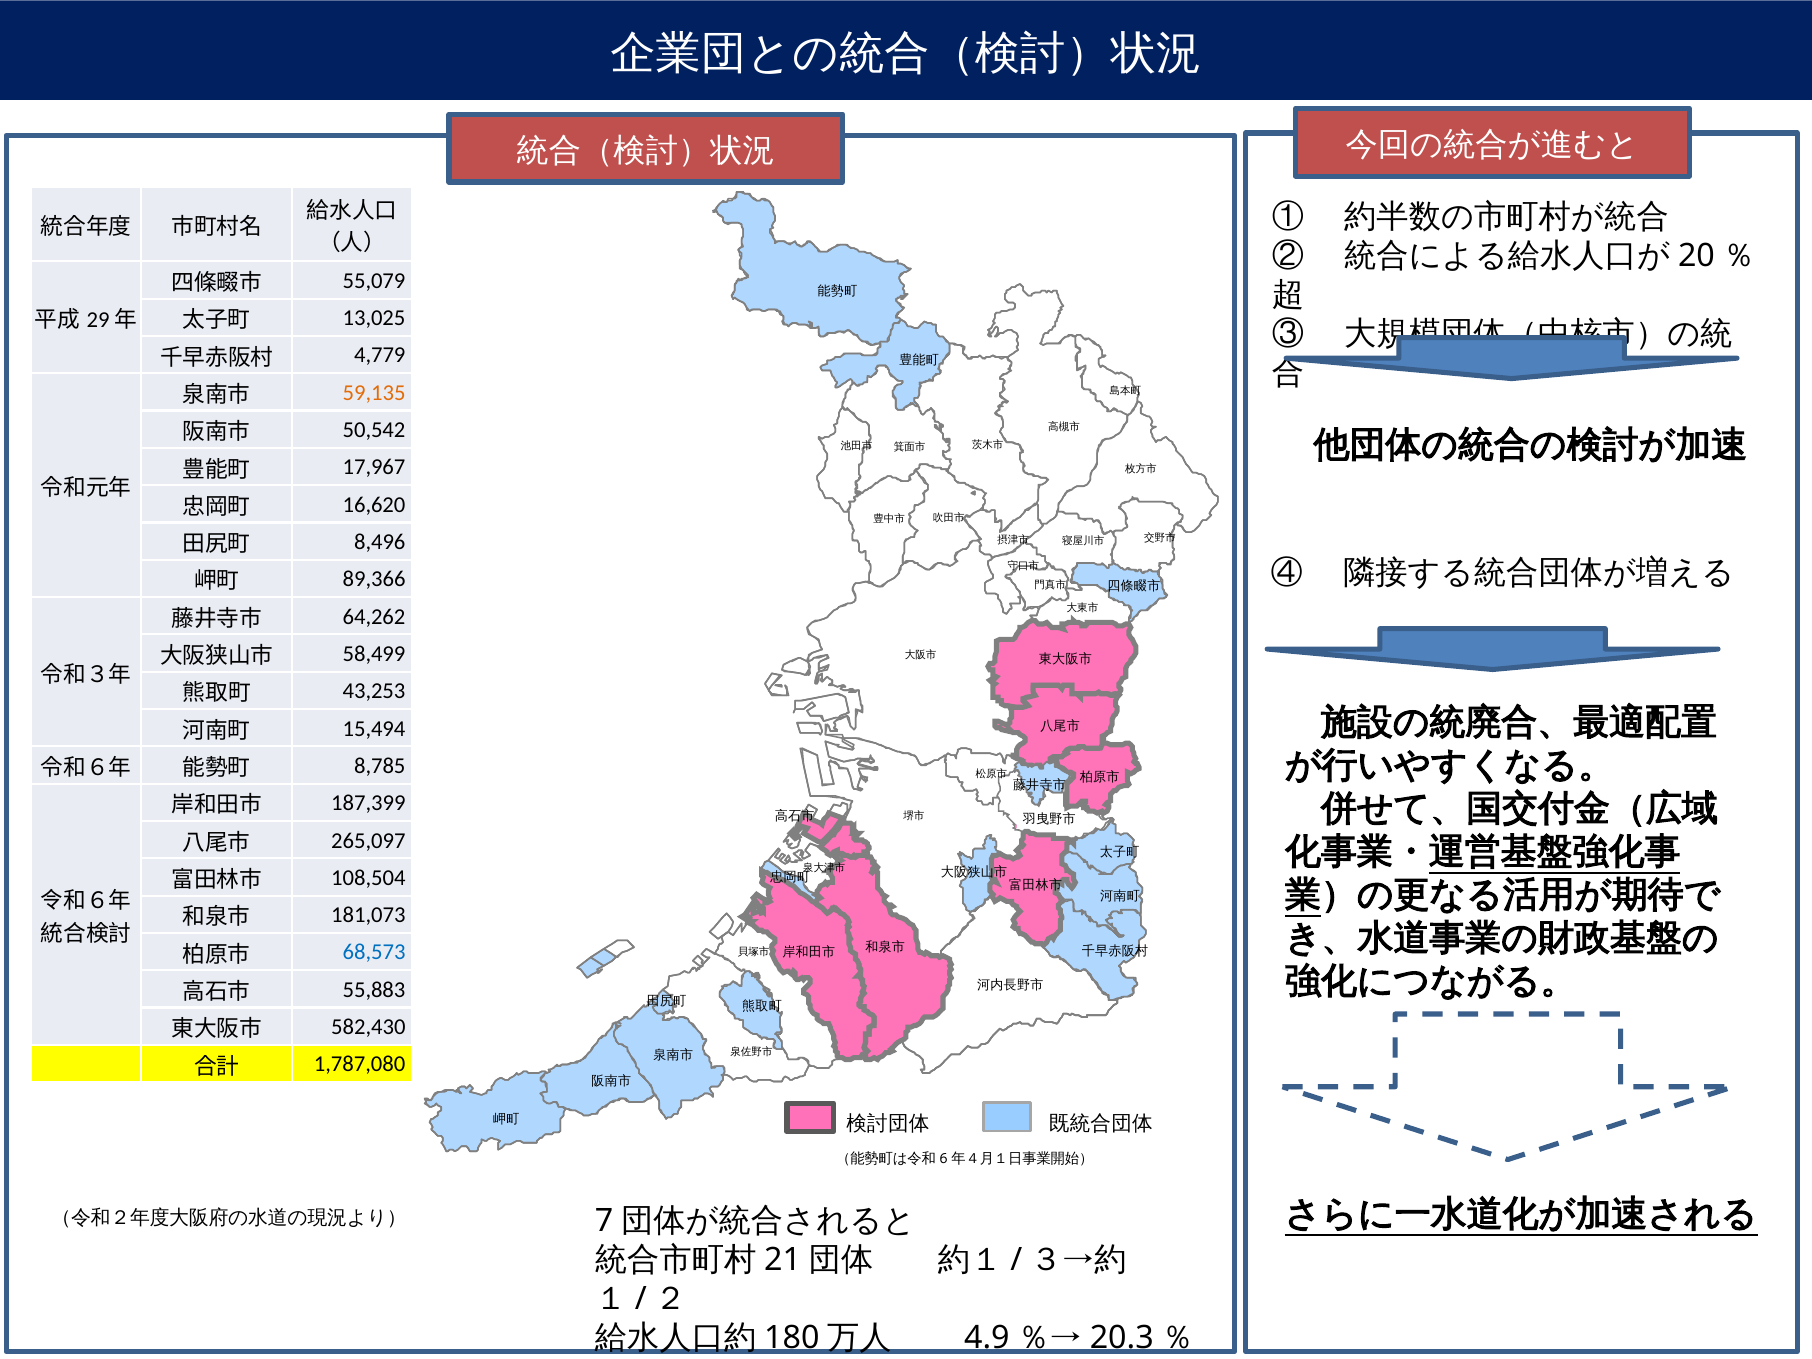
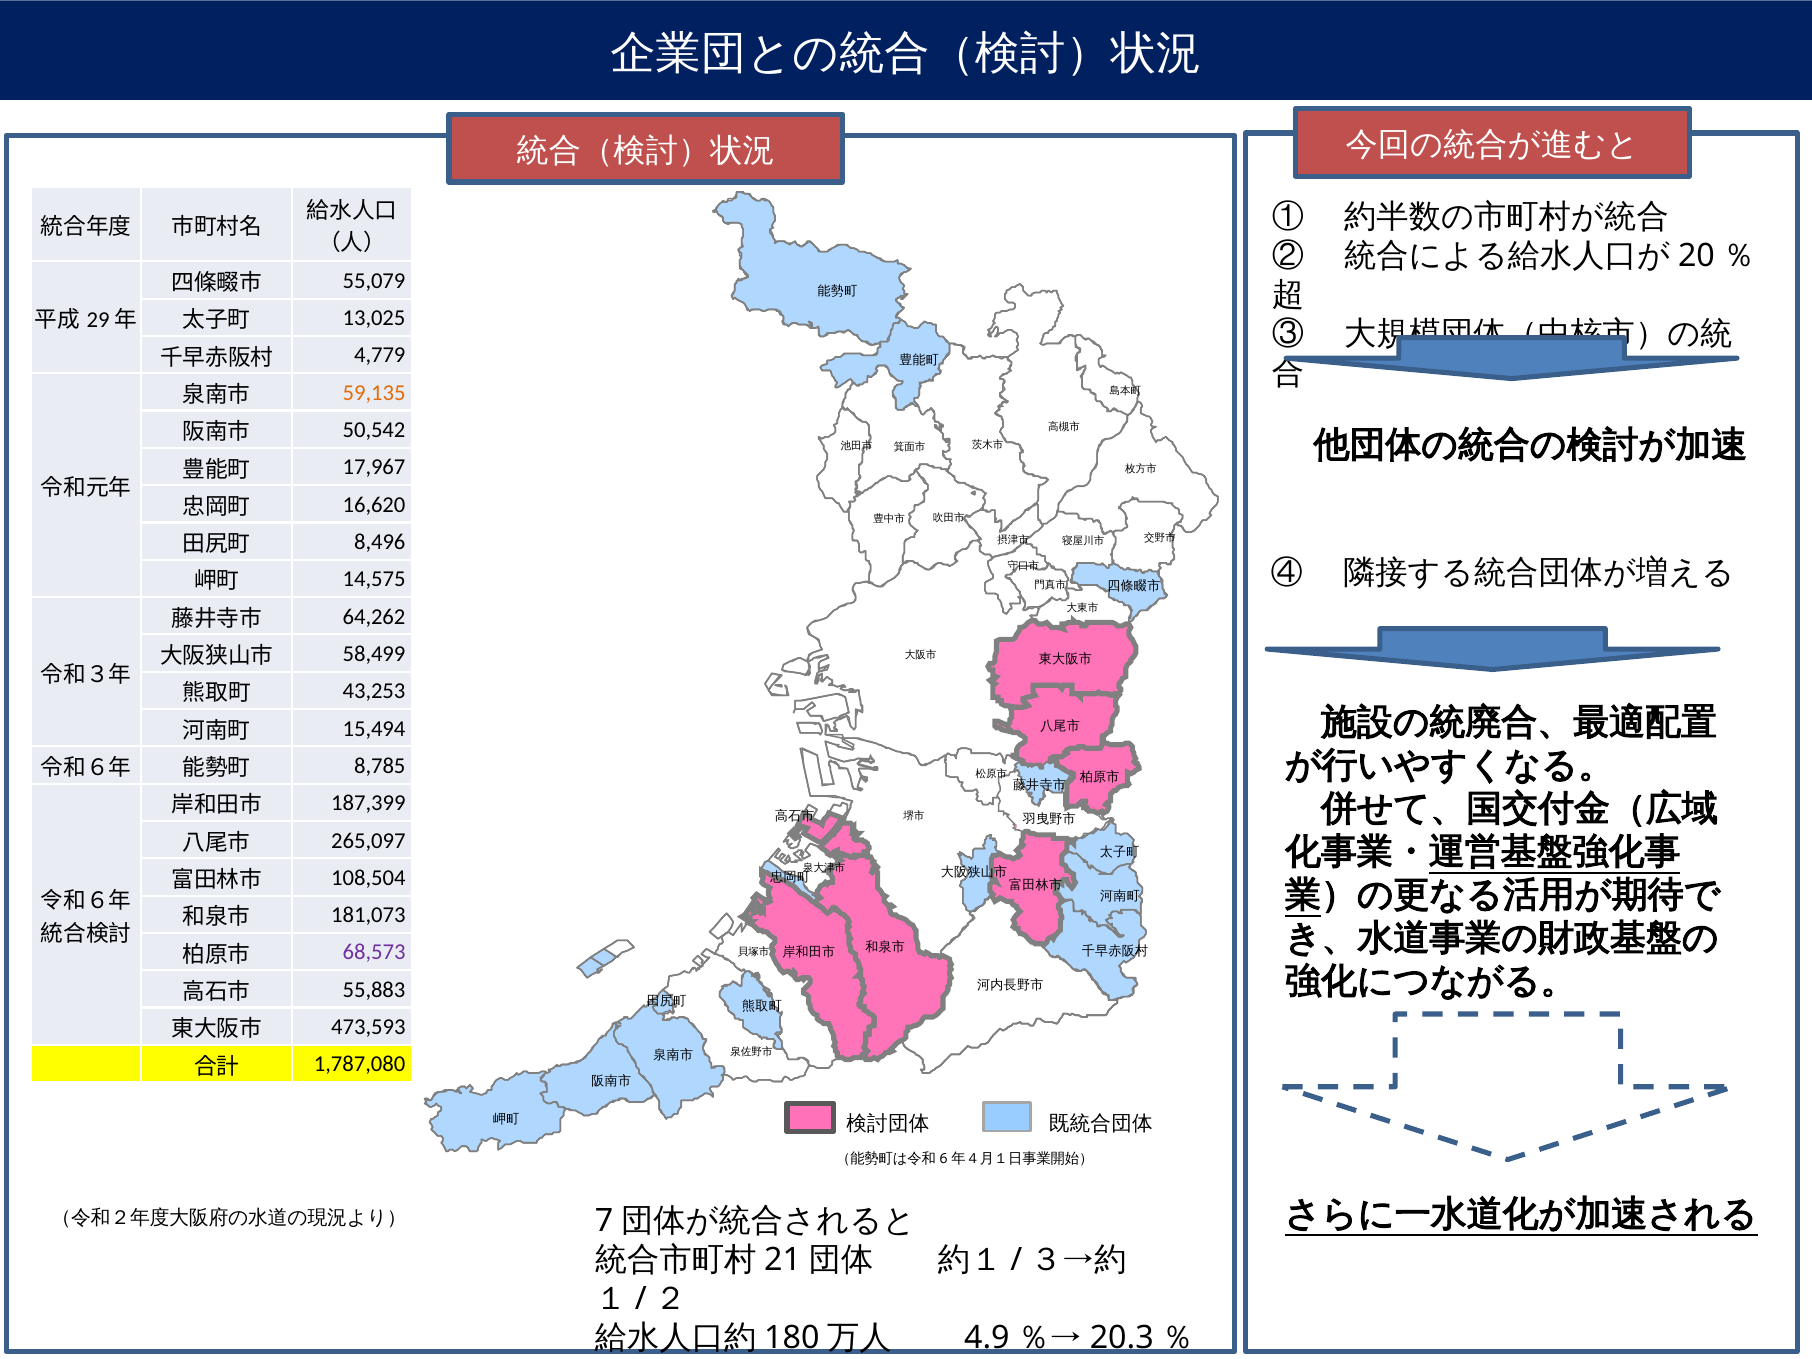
89,366: 89,366 -> 14,575 (374, 579)
68,573 colour: blue -> purple (374, 952)
582,430: 582,430 -> 473,593 (368, 1027)
